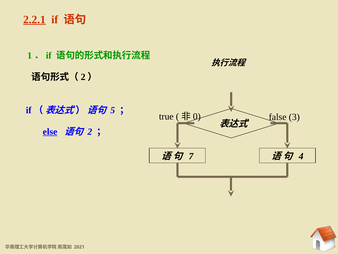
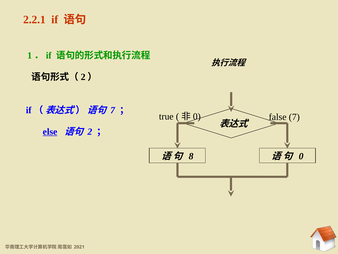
2.2.1 underline: present -> none (34, 20)
5: 5 -> 7 (113, 110)
false 3: 3 -> 7 (294, 117)
7: 7 -> 8 (191, 156)
4: 4 -> 0 (301, 156)
